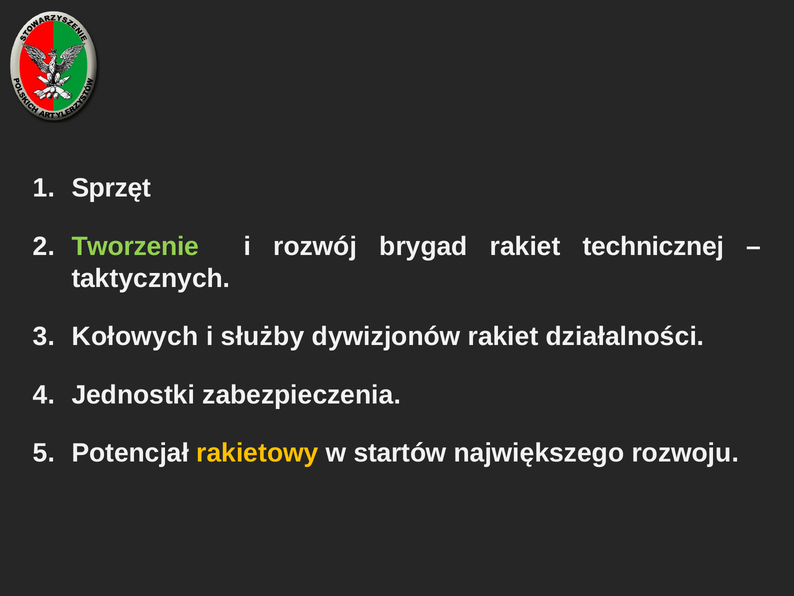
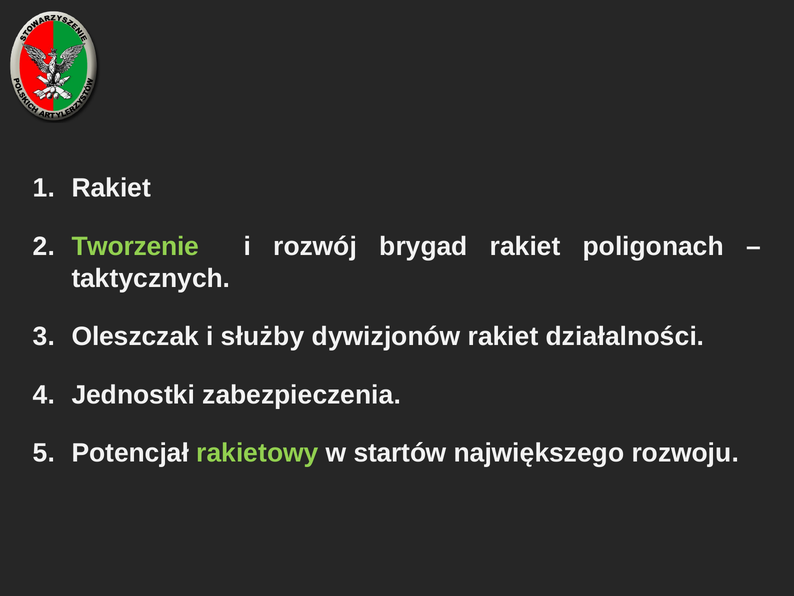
Sprzęt: Sprzęt -> Rakiet (111, 188)
technicznej: technicznej -> poligonach (653, 246)
Kołowych: Kołowych -> Oleszczak (135, 336)
rakietowy colour: yellow -> light green (257, 453)
